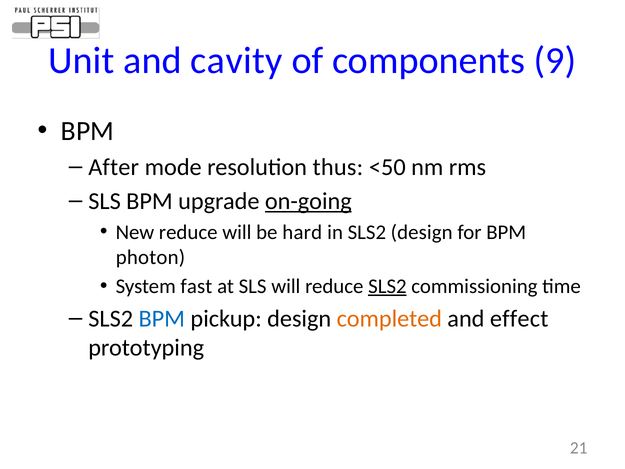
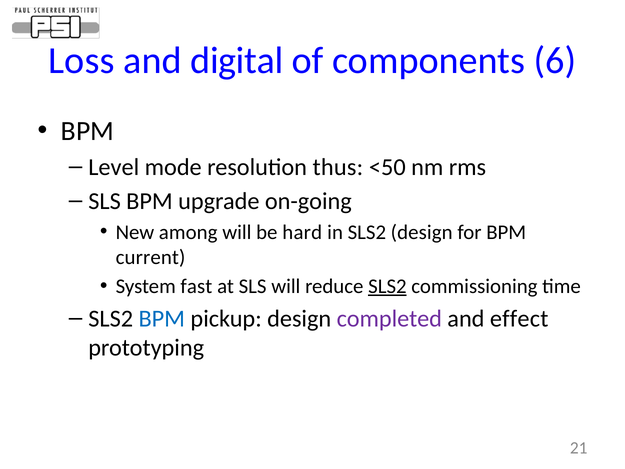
Unit: Unit -> Loss (81, 61)
cavity: cavity -> digital (237, 61)
9: 9 -> 6 (555, 61)
After: After -> Level (114, 167)
on-going underline: present -> none (308, 201)
New reduce: reduce -> among (188, 232)
photon: photon -> current (151, 257)
completed colour: orange -> purple (389, 318)
